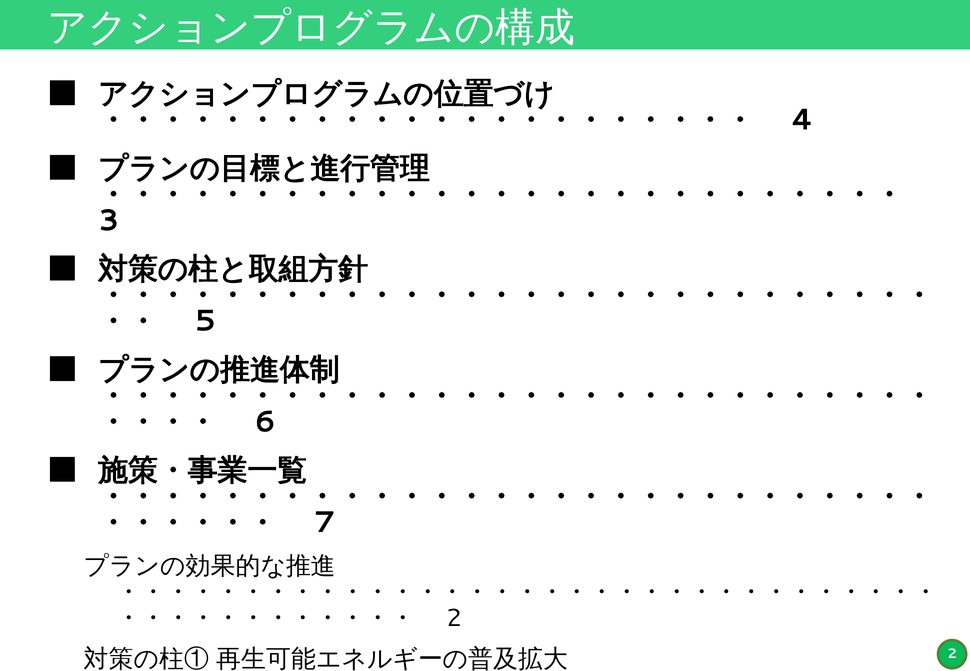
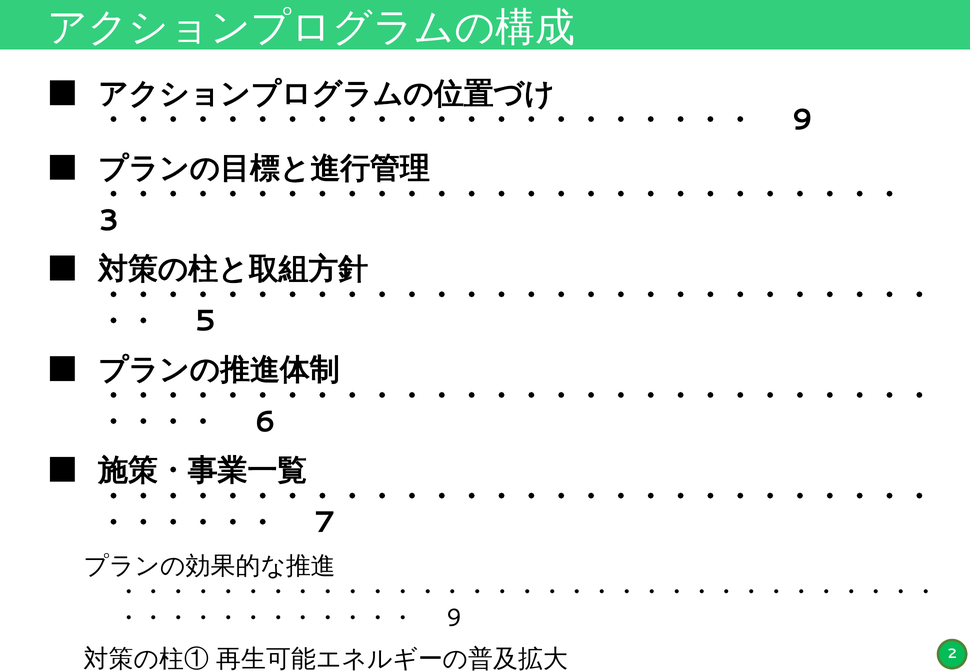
4: 4 -> 9 (802, 120)
2: 2 -> 9 (454, 619)
